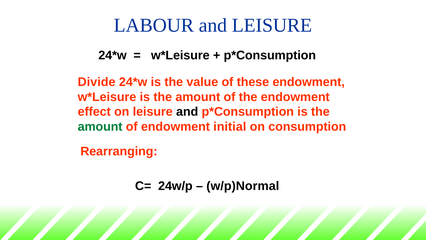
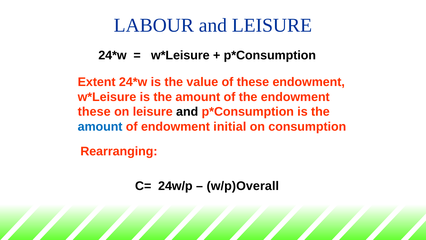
Divide: Divide -> Extent (97, 82)
effect: effect -> these (94, 112)
amount colour: green -> blue (100, 127)
w/p)Normal: w/p)Normal -> w/p)Overall (243, 186)
